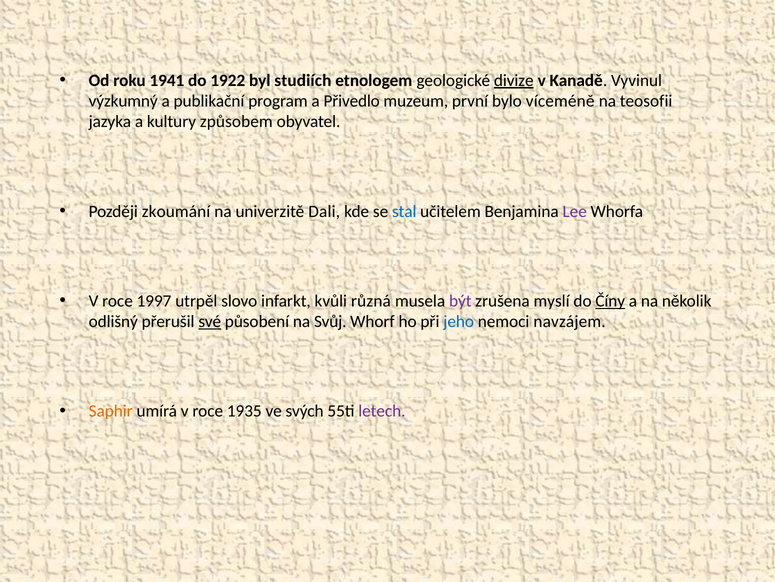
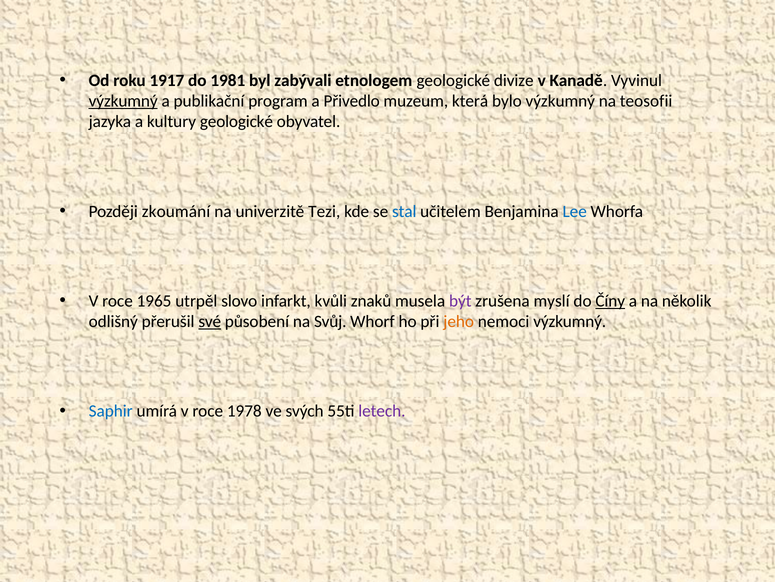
1941: 1941 -> 1917 (167, 80)
1922: 1922 -> 1981 (228, 80)
studiích: studiích -> zabývali (303, 80)
divize underline: present -> none (514, 80)
výzkumný underline: none -> present (123, 101)
první: první -> která (470, 101)
bylo víceméně: víceméně -> výzkumný (560, 101)
kultury způsobem: způsobem -> geologické (236, 122)
Dali: Dali -> Tezi (324, 211)
Lee colour: purple -> blue (575, 211)
1997: 1997 -> 1965 (154, 301)
různá: různá -> znaků (371, 301)
jeho colour: blue -> orange (459, 321)
nemoci navzájem: navzájem -> výzkumný (570, 321)
Saphir colour: orange -> blue (111, 411)
1935: 1935 -> 1978 (244, 411)
